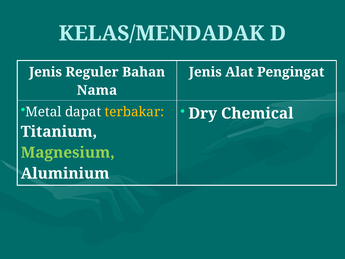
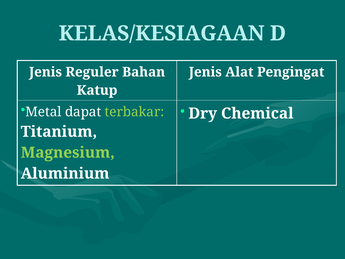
KELAS/MENDADAK: KELAS/MENDADAK -> KELAS/KESIAGAAN (162, 33)
Nama: Nama -> Katup (97, 90)
terbakar colour: yellow -> light green (134, 112)
